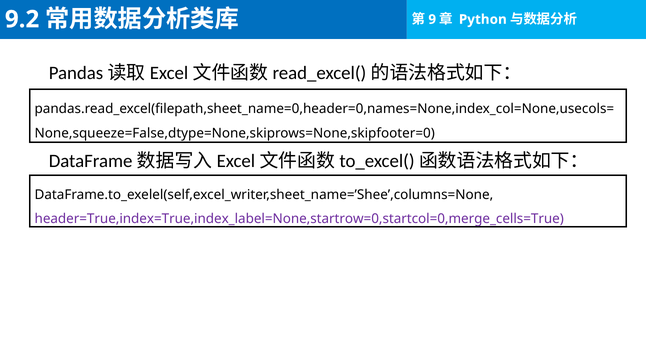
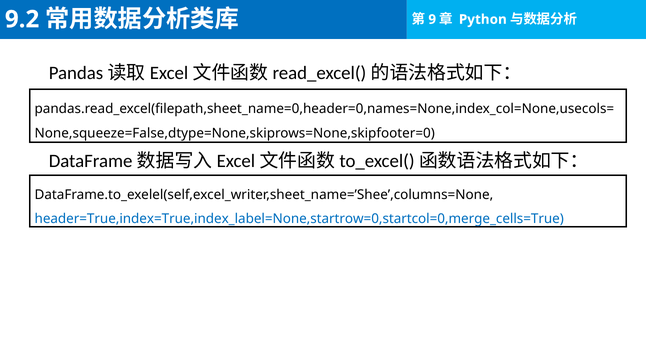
header=True,index=True,index_label=None,startrow=0,startcol=0,merge_cells=True colour: purple -> blue (299, 219)
